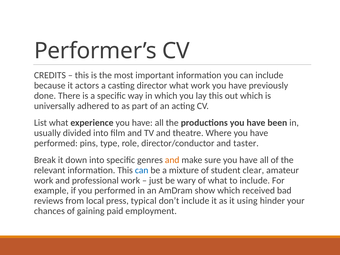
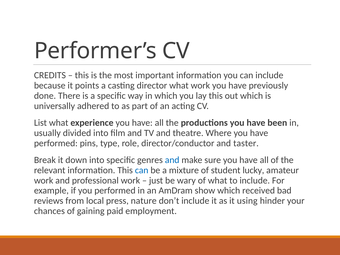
actors: actors -> points (87, 86)
and colour: orange -> blue (172, 160)
clear: clear -> lucky (253, 170)
typical: typical -> nature (144, 201)
